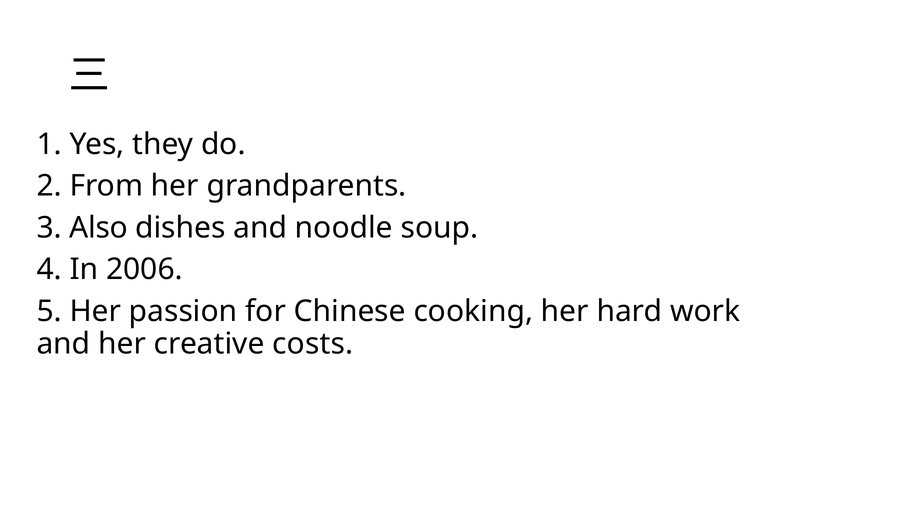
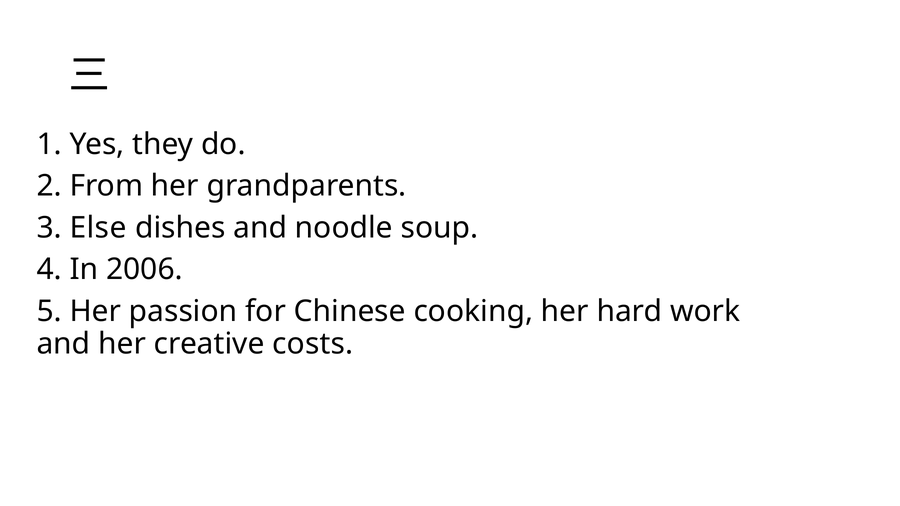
Also: Also -> Else (98, 228)
